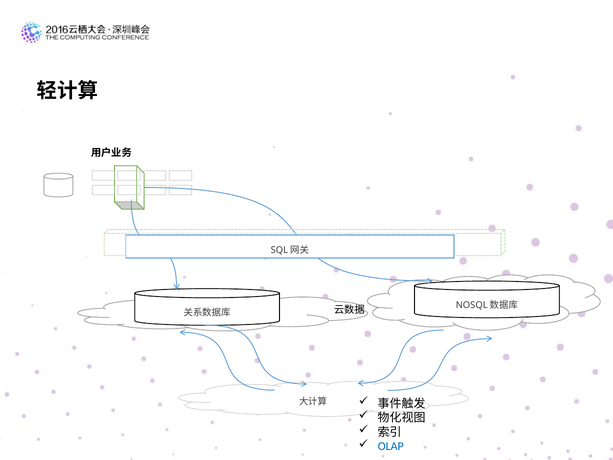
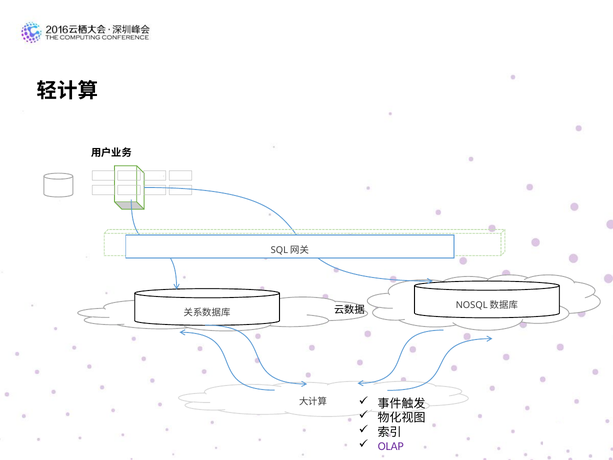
OLAP colour: blue -> purple (391, 446)
